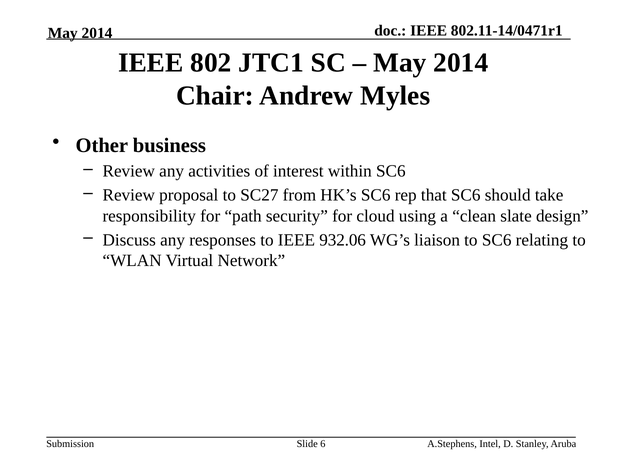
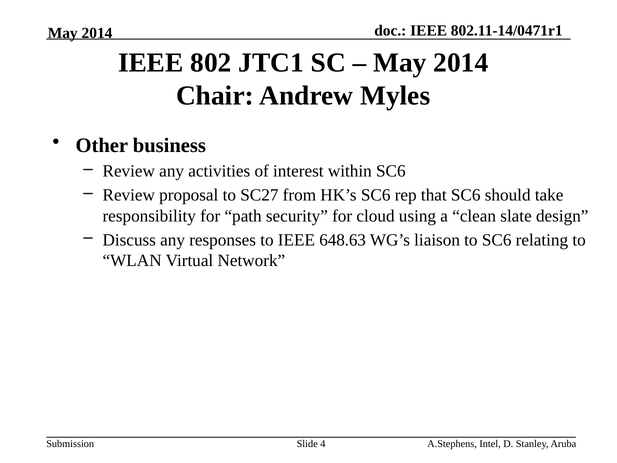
932.06: 932.06 -> 648.63 (343, 240)
6: 6 -> 4 (323, 444)
